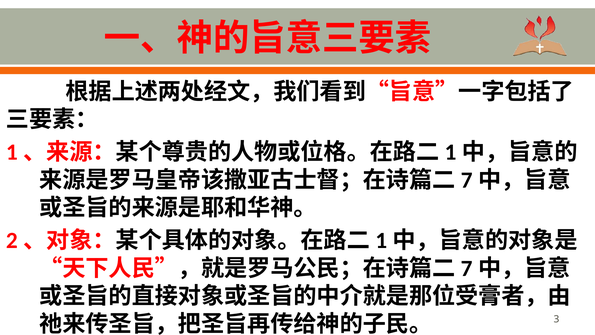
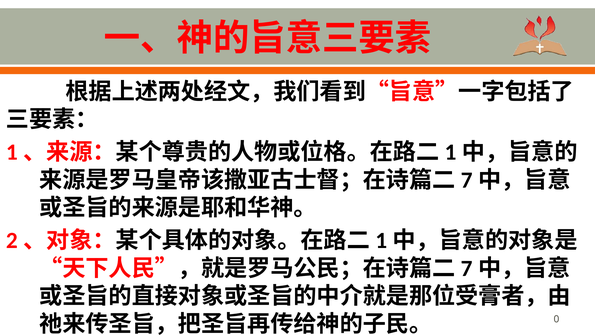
3: 3 -> 0 (556, 319)
